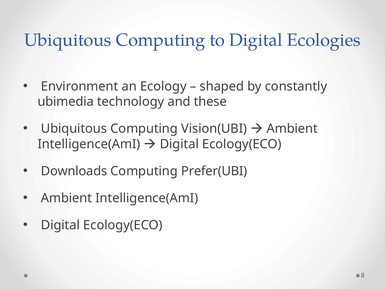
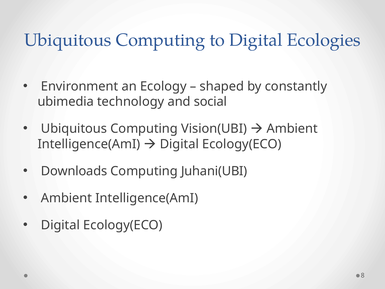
these: these -> social (210, 102)
Prefer(UBI: Prefer(UBI -> Juhani(UBI (214, 171)
